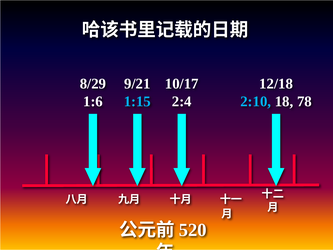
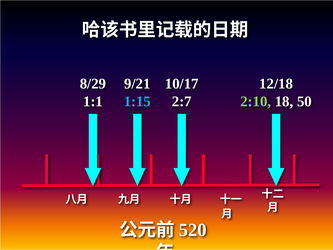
1:6: 1:6 -> 1:1 (93, 101)
2:4: 2:4 -> 2:7 (182, 101)
2:10 colour: light blue -> light green (256, 101)
78: 78 -> 50 (304, 101)
